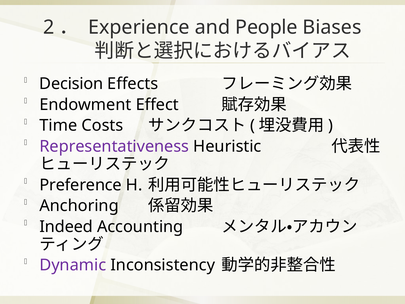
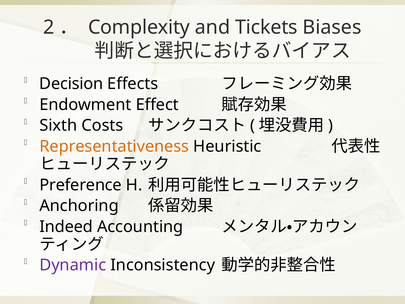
Experience: Experience -> Complexity (139, 27)
People: People -> Tickets (266, 27)
Time: Time -> Sixth (58, 126)
Representativeness colour: purple -> orange (114, 146)
